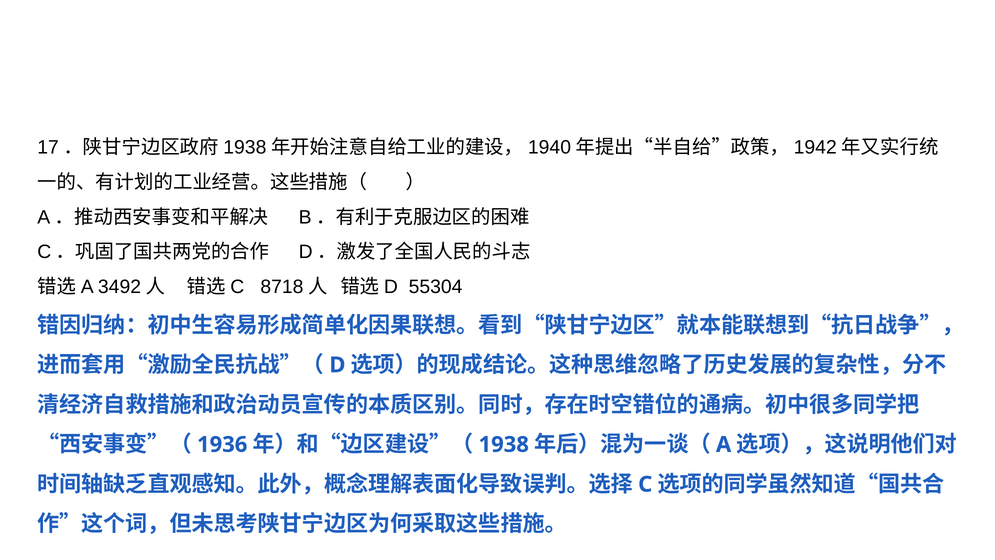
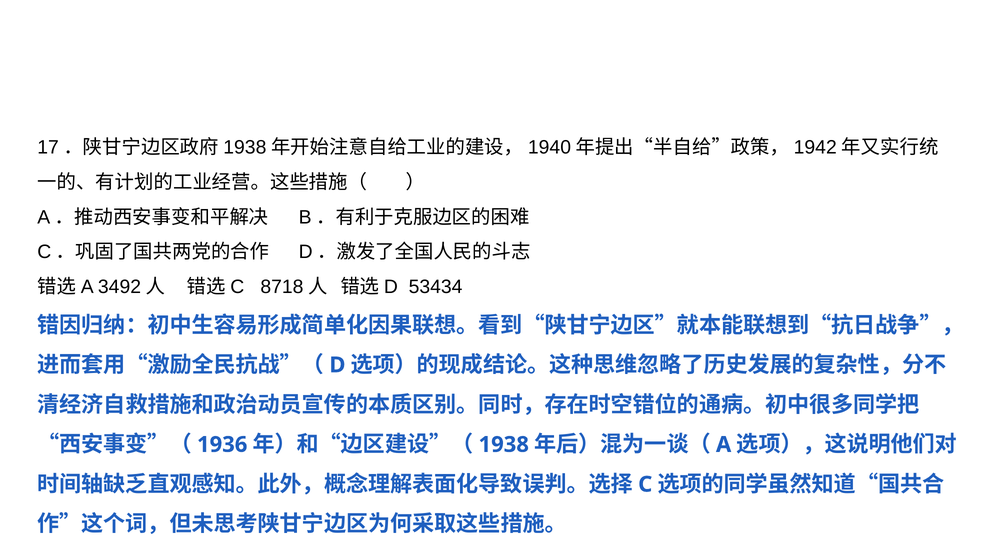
55304: 55304 -> 53434 (436, 287)
